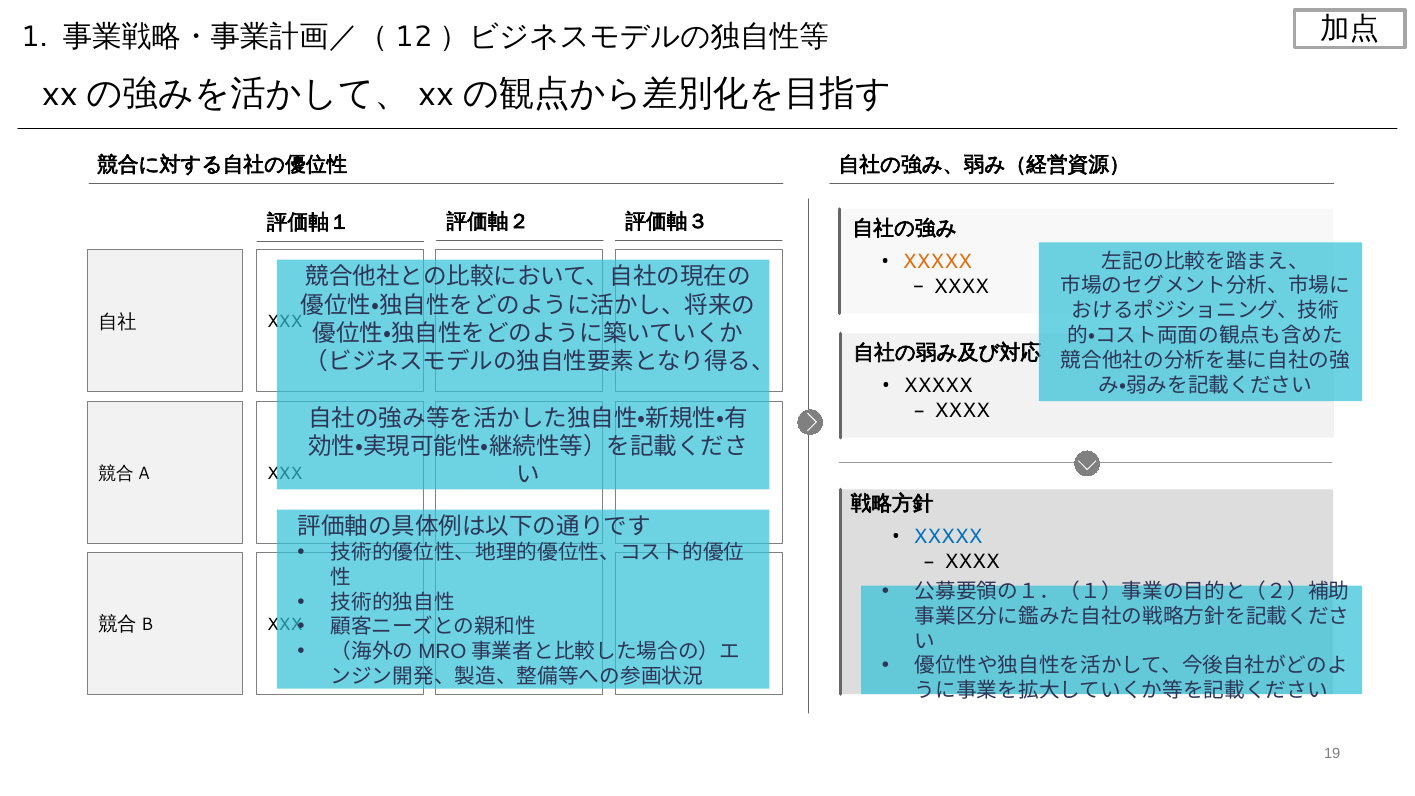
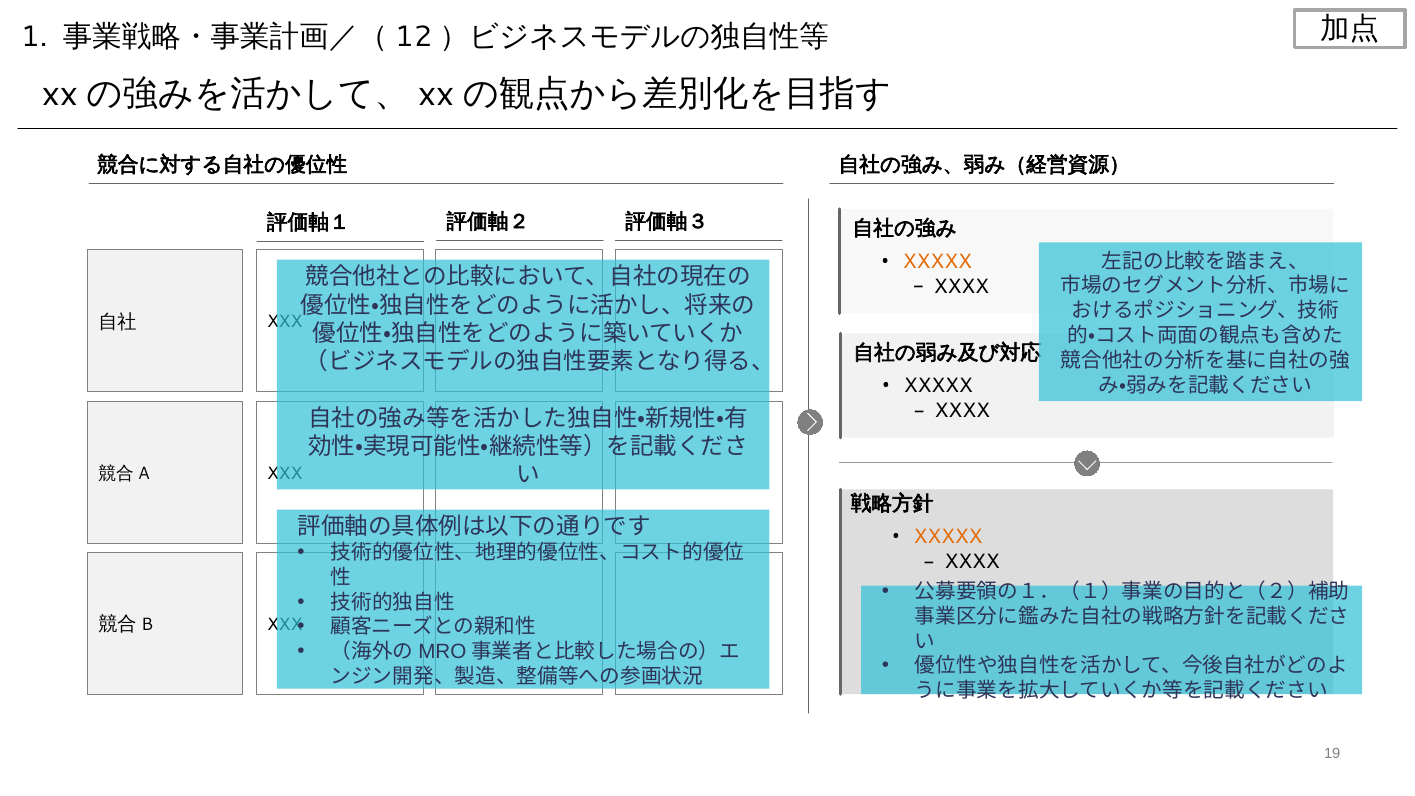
XXXXX colour: blue -> orange (948, 537)
